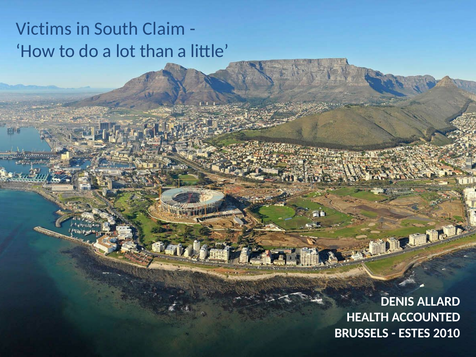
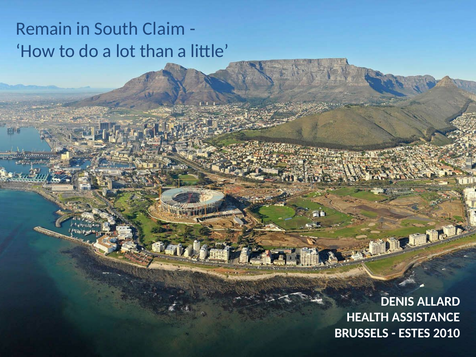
Victims: Victims -> Remain (44, 29)
ACCOUNTED: ACCOUNTED -> ASSISTANCE (426, 317)
